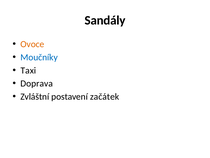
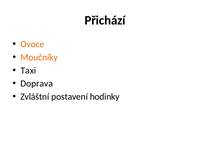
Sandály: Sandály -> Přichází (105, 20)
Moučníky colour: blue -> orange (39, 57)
začátek: začátek -> hodinky (105, 96)
